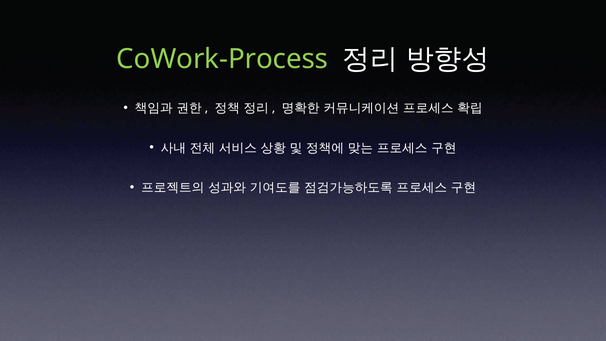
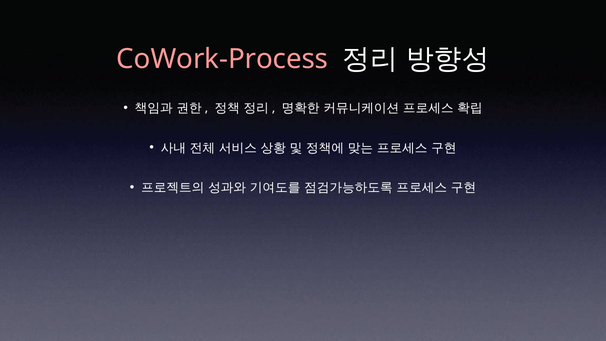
CoWork-Process colour: light green -> pink (222, 59)
